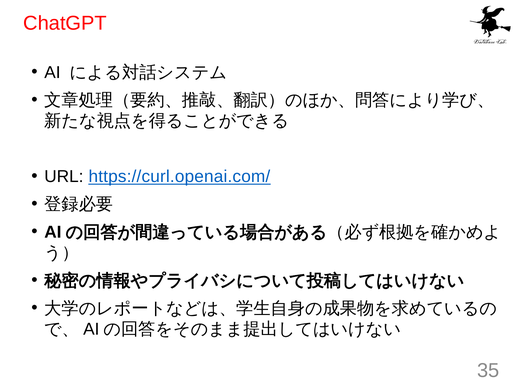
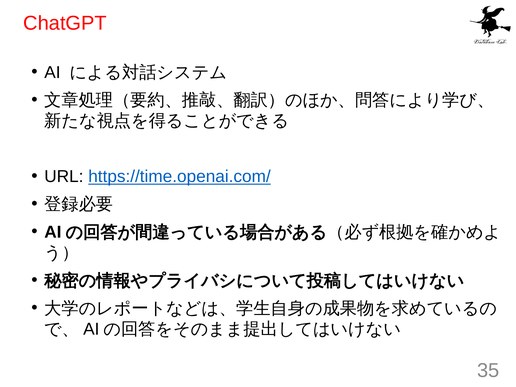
https://curl.openai.com/: https://curl.openai.com/ -> https://time.openai.com/ (179, 177)
